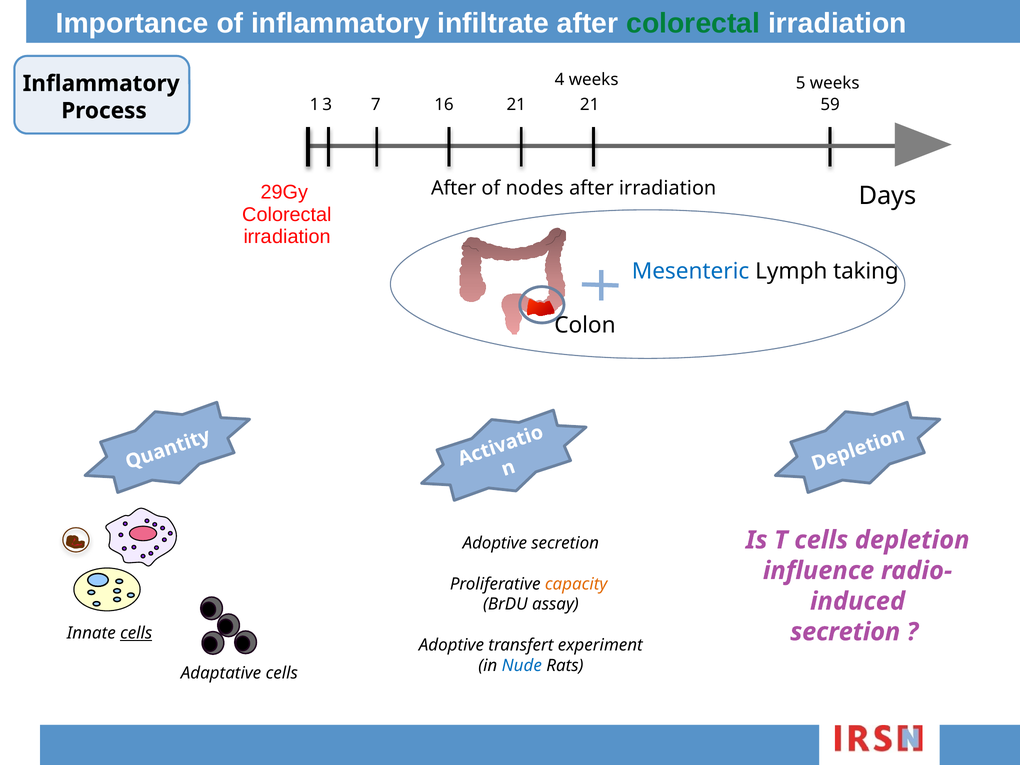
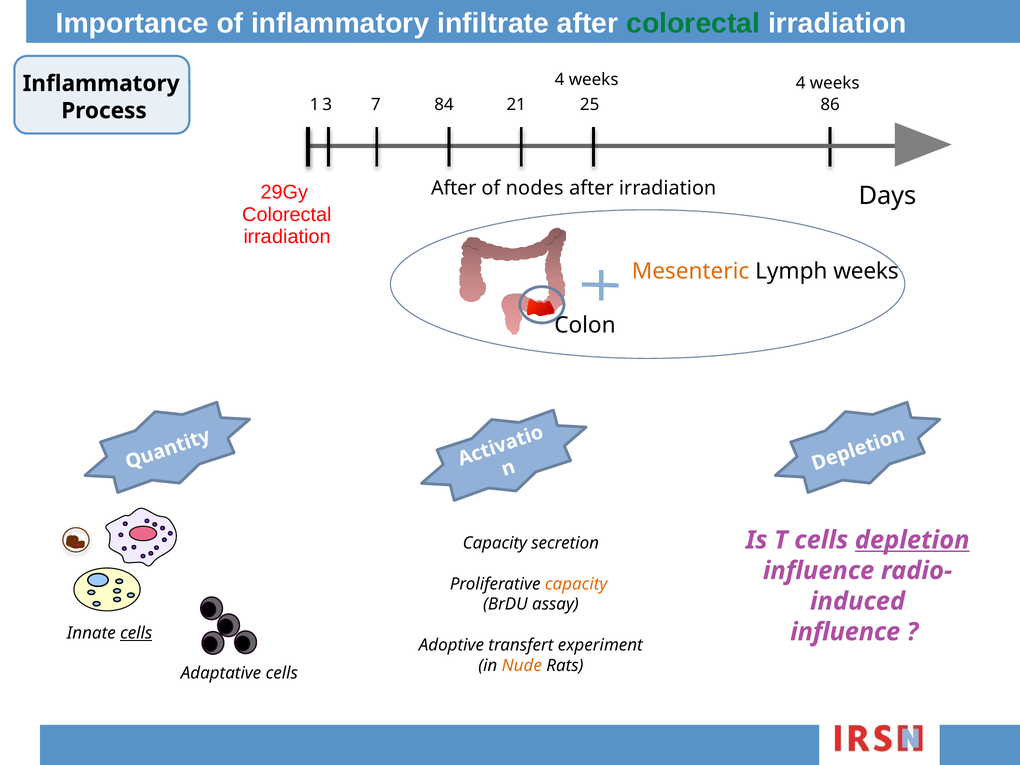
weeks 5: 5 -> 4 (801, 83)
16: 16 -> 84 (444, 105)
21 21: 21 -> 25 (590, 105)
59: 59 -> 86 (830, 105)
Mesenteric colour: blue -> orange (691, 272)
Lymph taking: taking -> weeks (866, 272)
depletion underline: none -> present (912, 540)
Adoptive: Adoptive -> Capacity (495, 543)
secretion: secretion -> influence (845, 632)
Nude colour: blue -> orange (522, 666)
